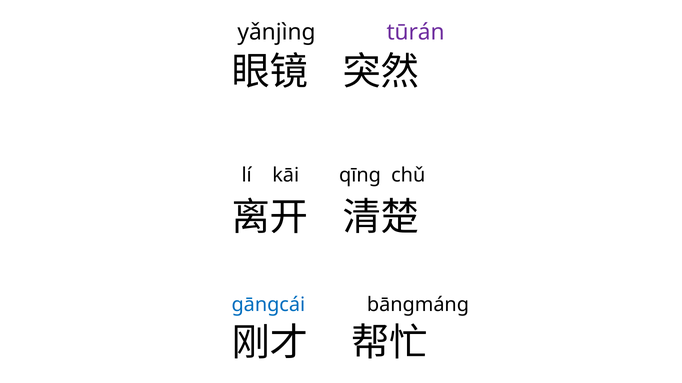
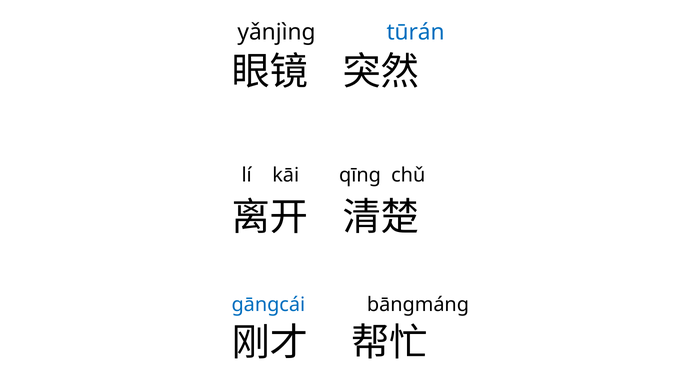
tūrán colour: purple -> blue (416, 32)
